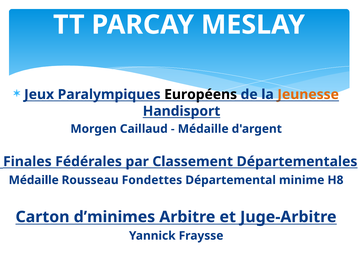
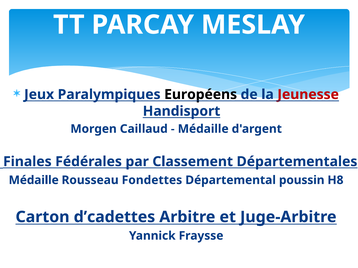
Jeunesse colour: orange -> red (308, 95)
minime: minime -> poussin (302, 180)
d’minimes: d’minimes -> d’cadettes (114, 217)
